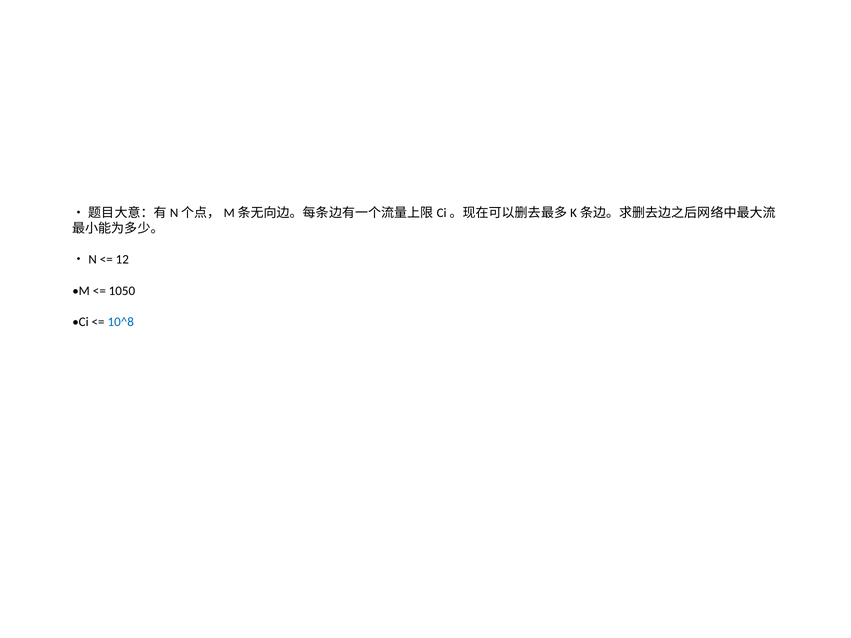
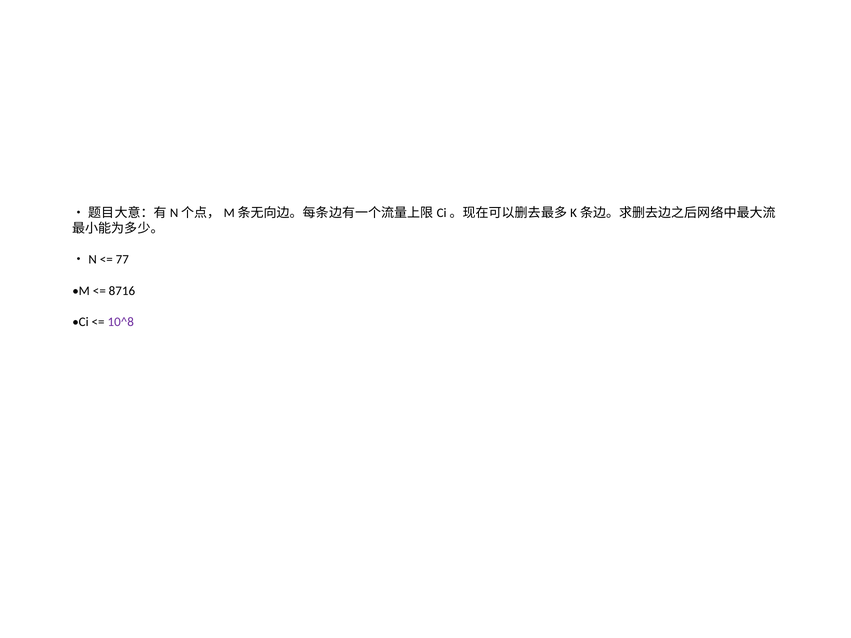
12: 12 -> 77 (122, 260)
1050: 1050 -> 8716 (122, 291)
10^8 colour: blue -> purple (121, 322)
